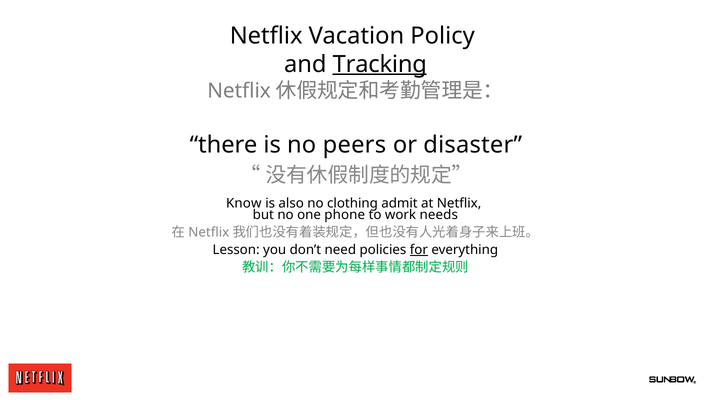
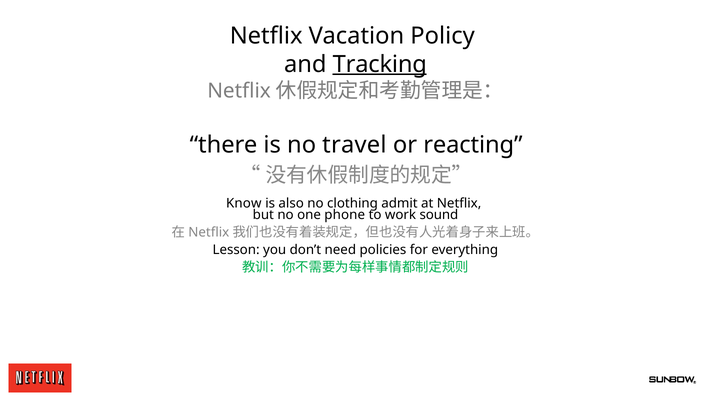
peers: peers -> travel (354, 145)
disaster: disaster -> reacting (473, 145)
needs: needs -> sound (439, 215)
for underline: present -> none (419, 250)
